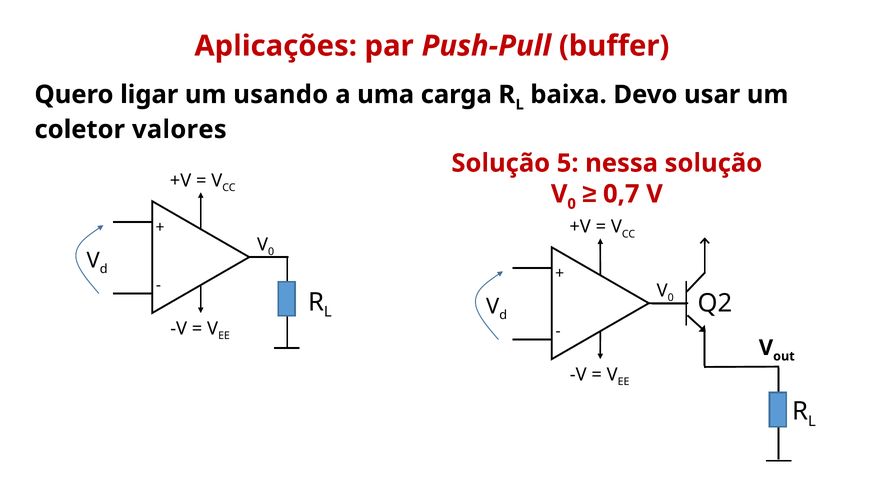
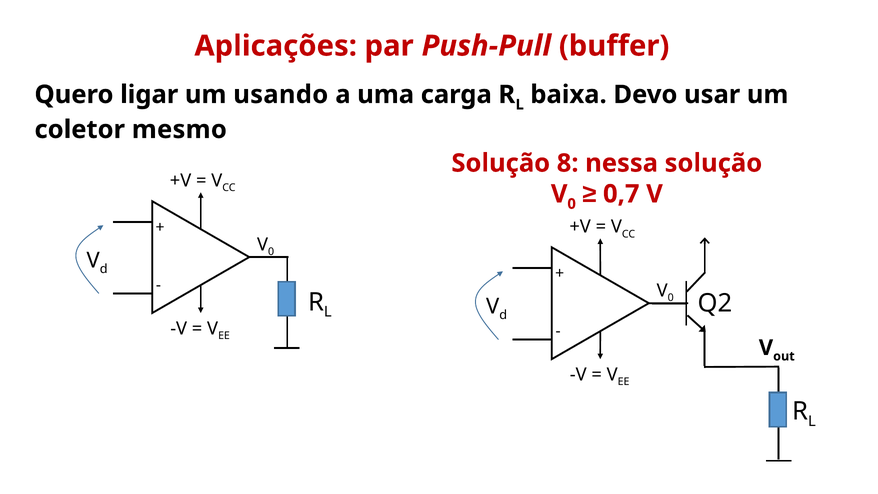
valores: valores -> mesmo (179, 130)
5: 5 -> 8 (568, 163)
